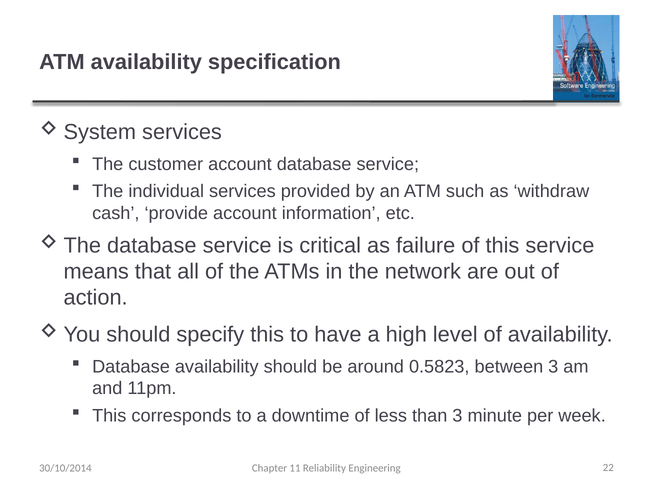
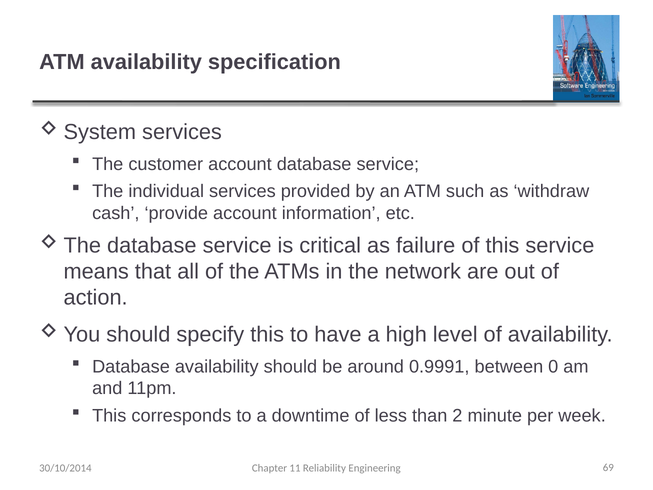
0.5823: 0.5823 -> 0.9991 (439, 366)
between 3: 3 -> 0 (553, 366)
than 3: 3 -> 2 (457, 415)
22: 22 -> 69 (608, 468)
